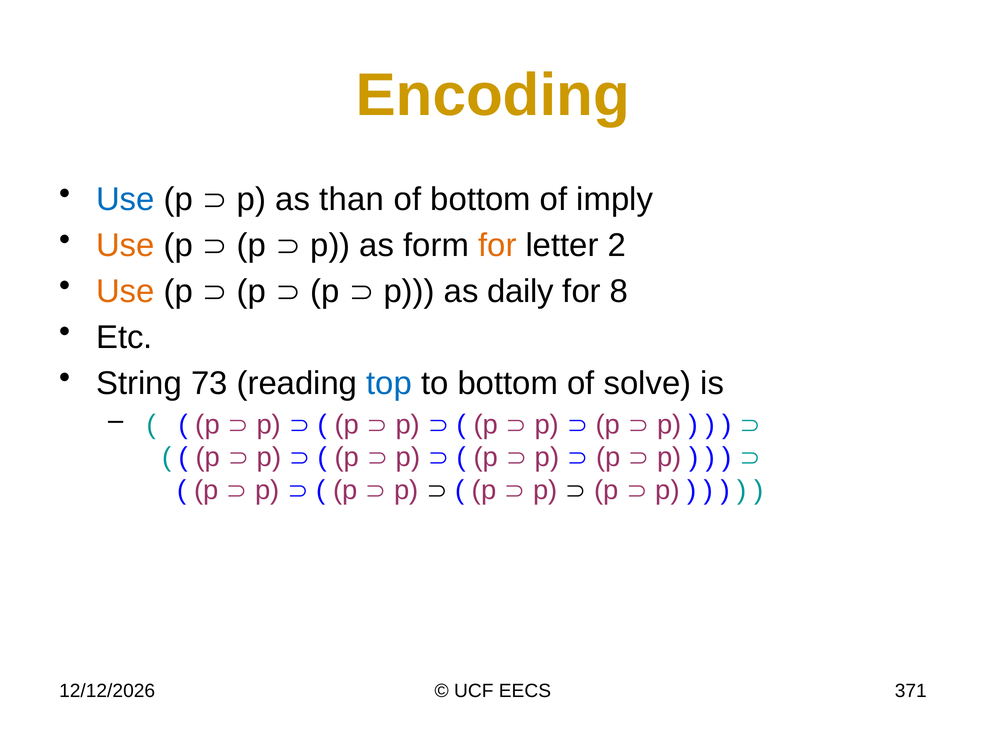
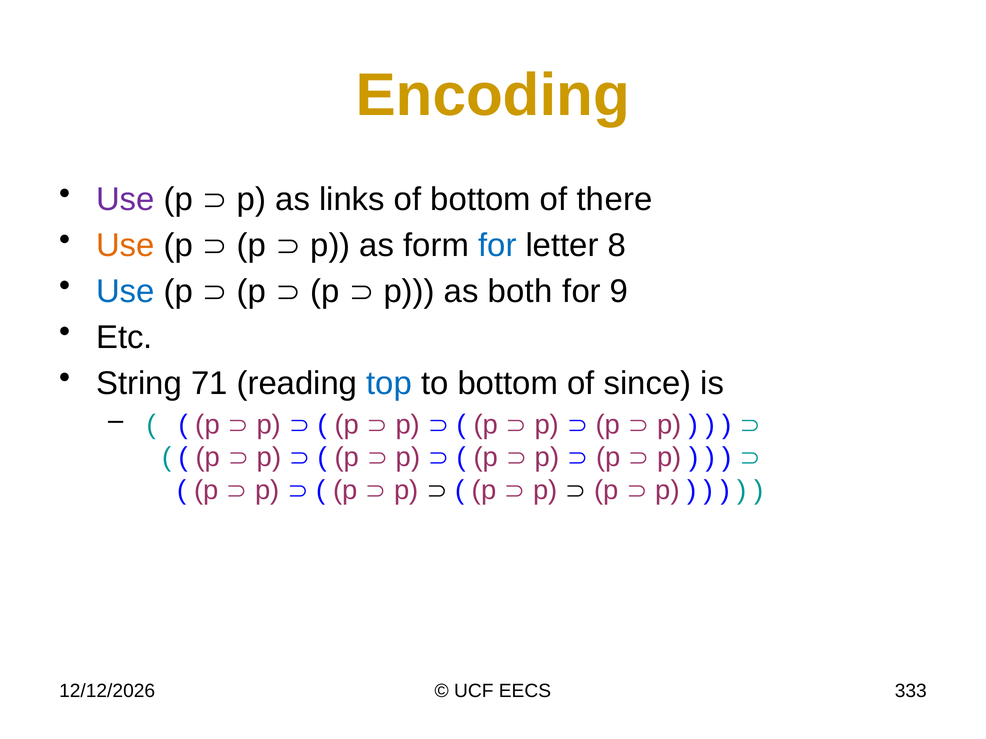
Use colour: blue -> purple (125, 200)
than: than -> links (352, 200)
imply: imply -> there (615, 200)
for colour: orange -> blue (497, 246)
2: 2 -> 8 (617, 246)
Use colour: orange -> blue (125, 292)
daily: daily -> both (520, 292)
8: 8 -> 9 (619, 292)
73: 73 -> 71 (209, 384)
solve: solve -> since (647, 384)
371: 371 -> 333 (911, 691)
